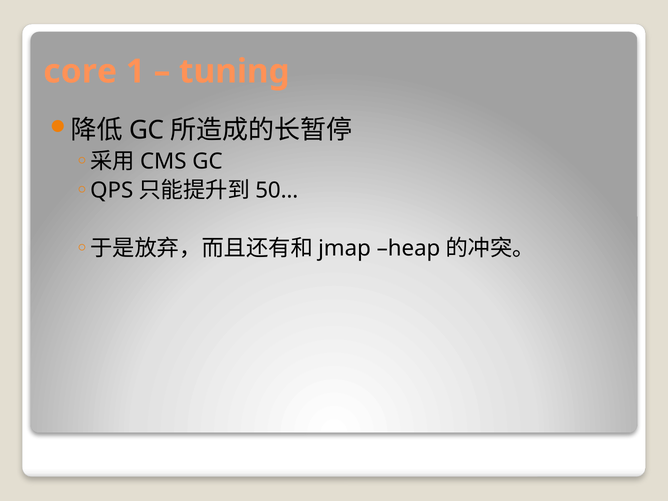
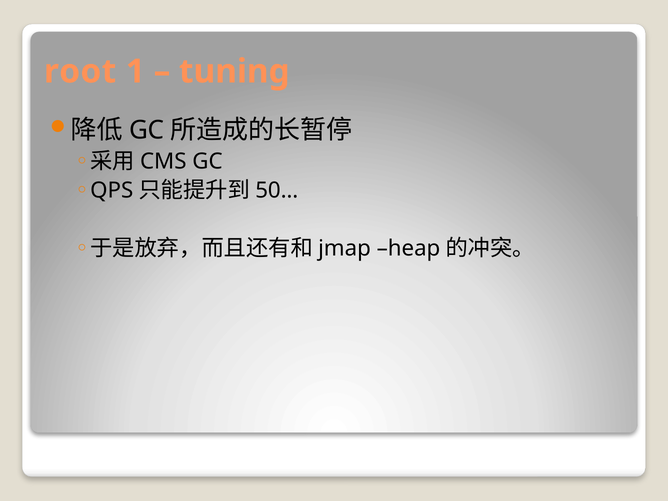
core: core -> root (80, 71)
